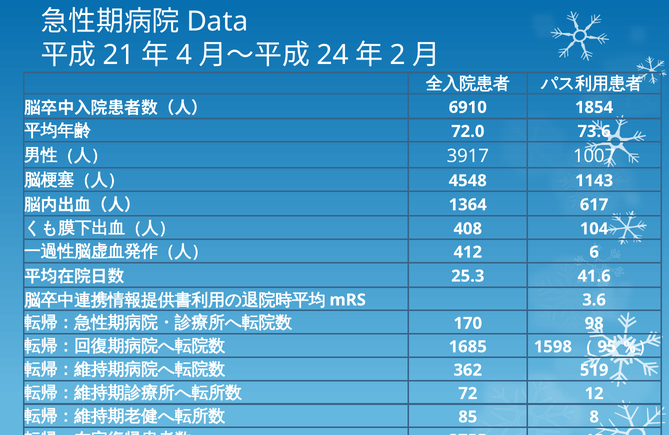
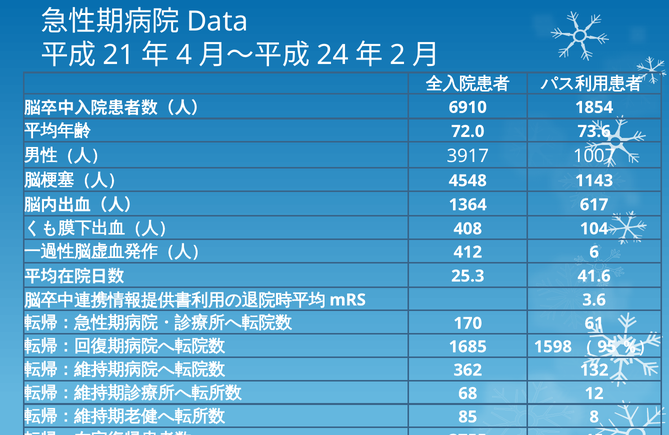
98: 98 -> 61 (594, 323)
519: 519 -> 132 (594, 370)
72: 72 -> 68 (468, 393)
